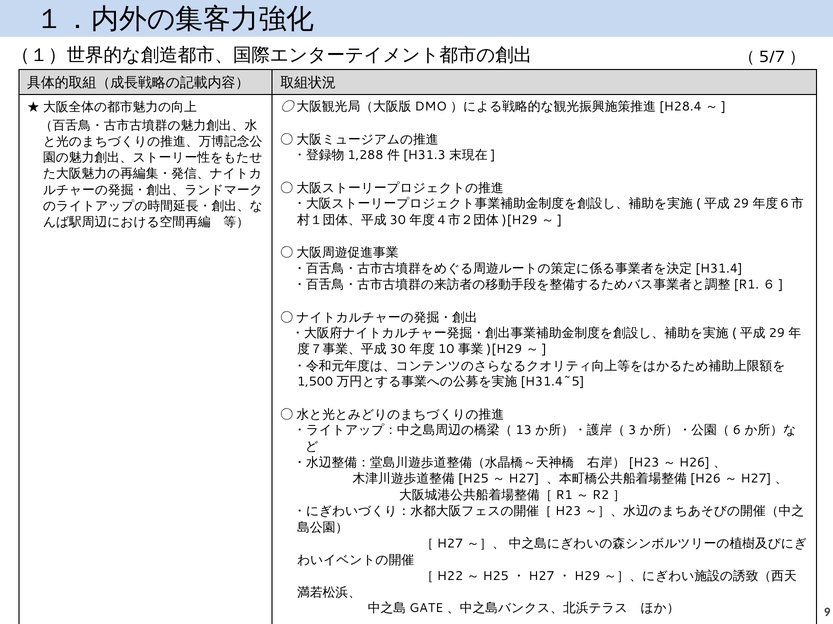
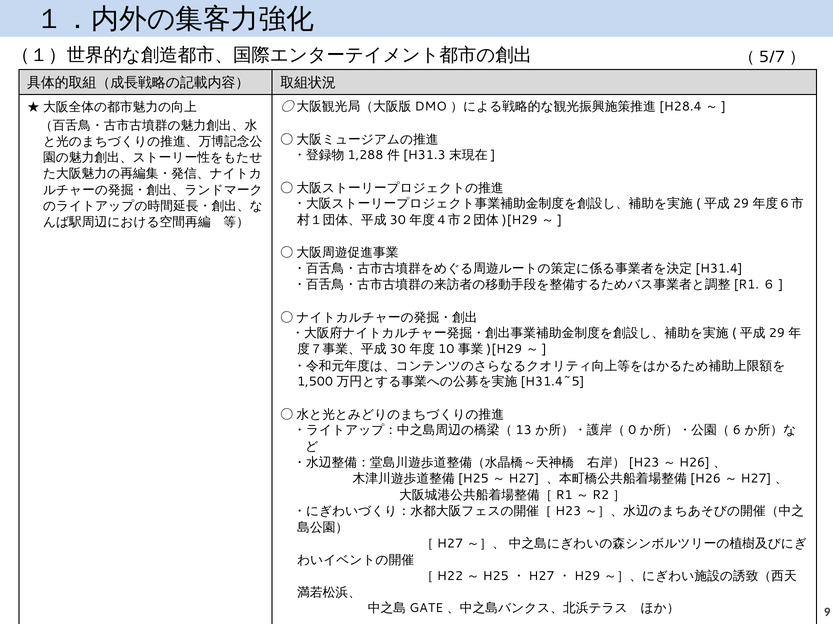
3: 3 -> 0 (632, 431)
